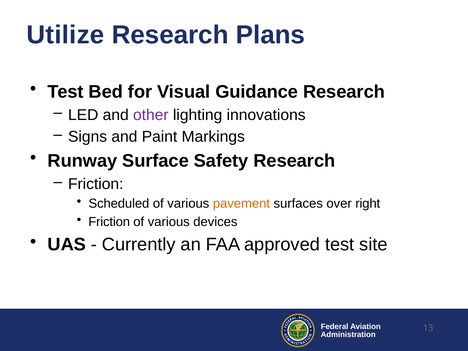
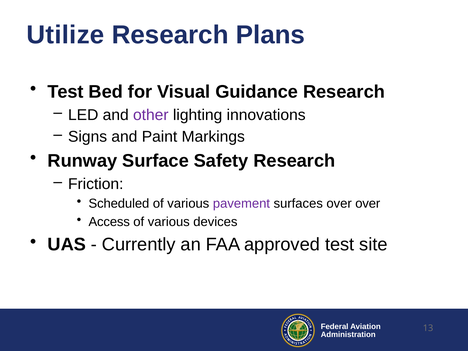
pavement colour: orange -> purple (241, 204)
over right: right -> over (368, 204)
Friction: Friction -> Access (109, 222)
